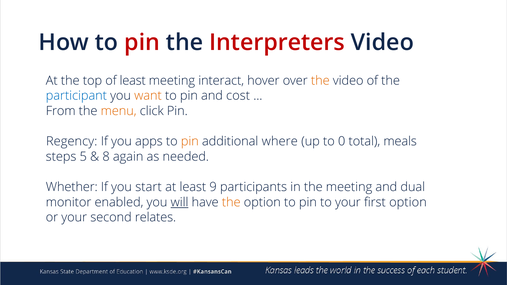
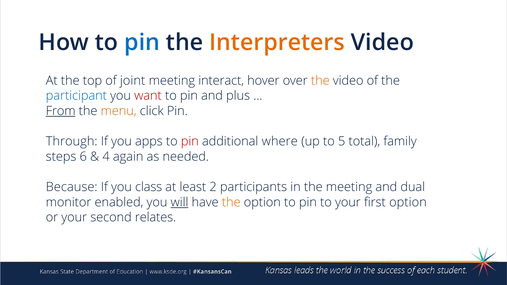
pin colour: red -> blue (142, 43)
Interpreters colour: red -> orange (277, 43)
of least: least -> joint (133, 81)
want colour: orange -> red (148, 96)
cost: cost -> plus (238, 96)
From underline: none -> present (61, 111)
Regency: Regency -> Through (72, 141)
pin colour: orange -> red (190, 141)
0: 0 -> 5 (342, 141)
meals: meals -> family (400, 141)
5: 5 -> 6 (83, 157)
8: 8 -> 4 (106, 157)
Whether: Whether -> Because (72, 187)
start: start -> class (149, 187)
9: 9 -> 2 (213, 187)
